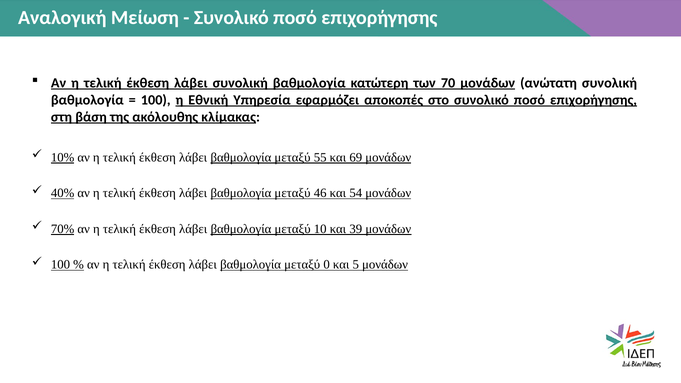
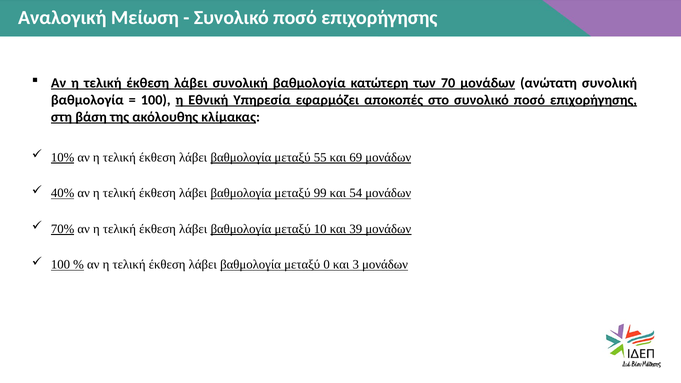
46: 46 -> 99 (320, 193)
5: 5 -> 3 (356, 265)
